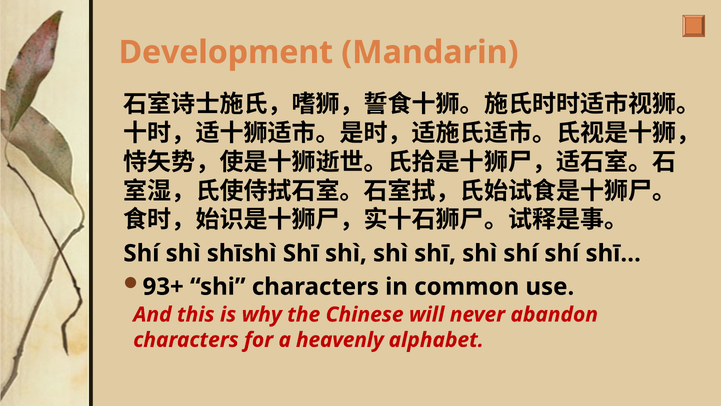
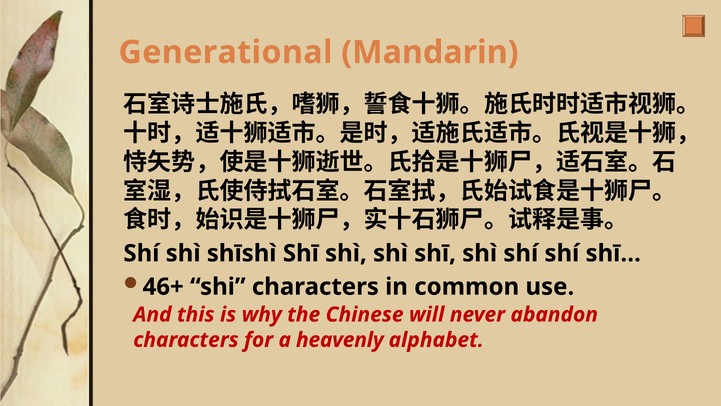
Development: Development -> Generational (226, 52)
93+: 93+ -> 46+ (163, 286)
